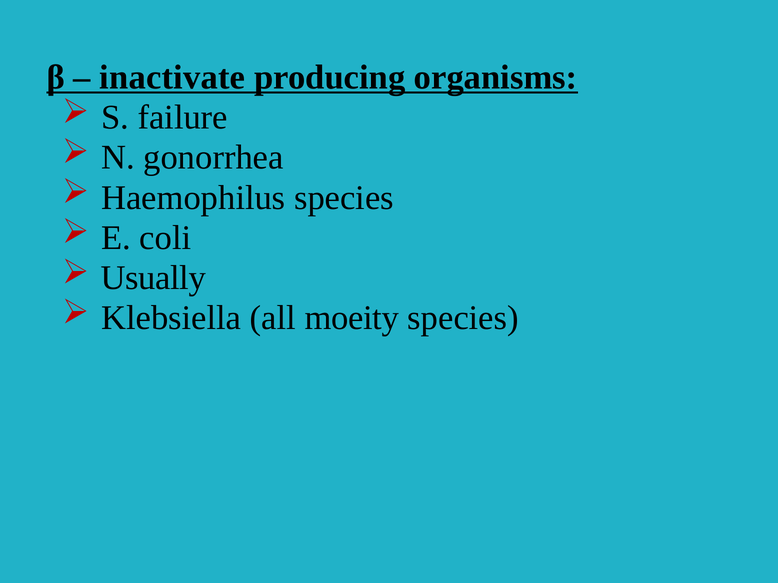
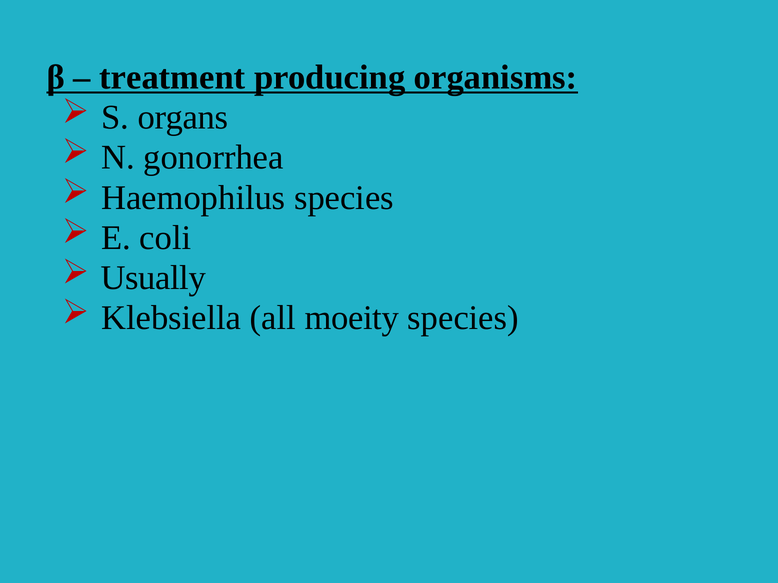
inactivate: inactivate -> treatment (172, 77)
failure: failure -> organs (183, 118)
